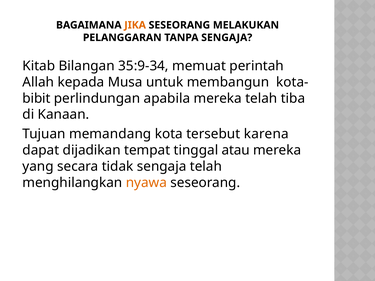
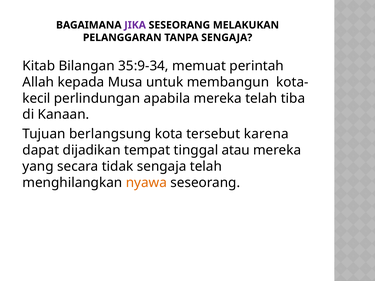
JIKA colour: orange -> purple (135, 25)
bibit: bibit -> kecil (36, 98)
memandang: memandang -> berlangsung (110, 134)
